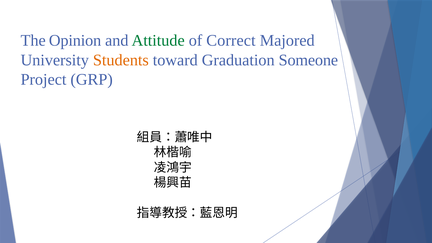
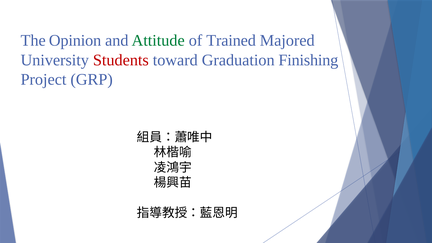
Correct: Correct -> Trained (231, 41)
Students colour: orange -> red (121, 60)
Someone: Someone -> Finishing (308, 60)
